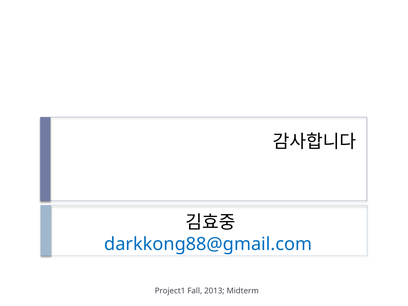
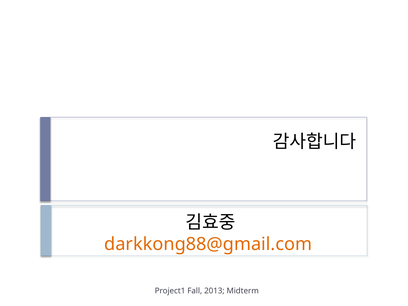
darkkong88@gmail.com colour: blue -> orange (208, 244)
